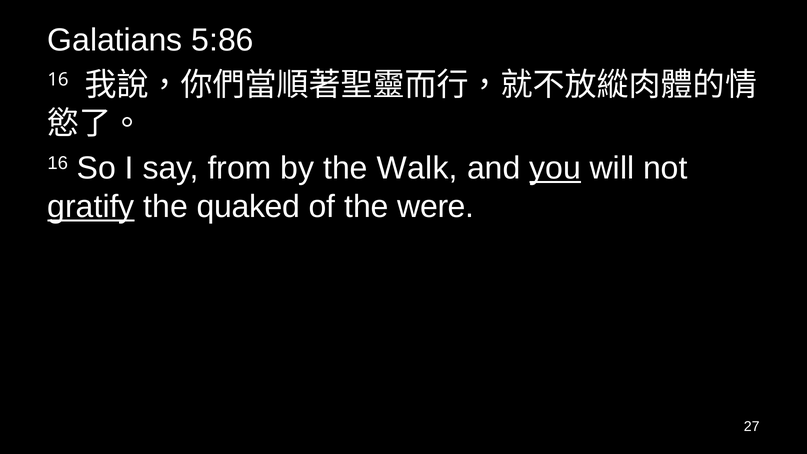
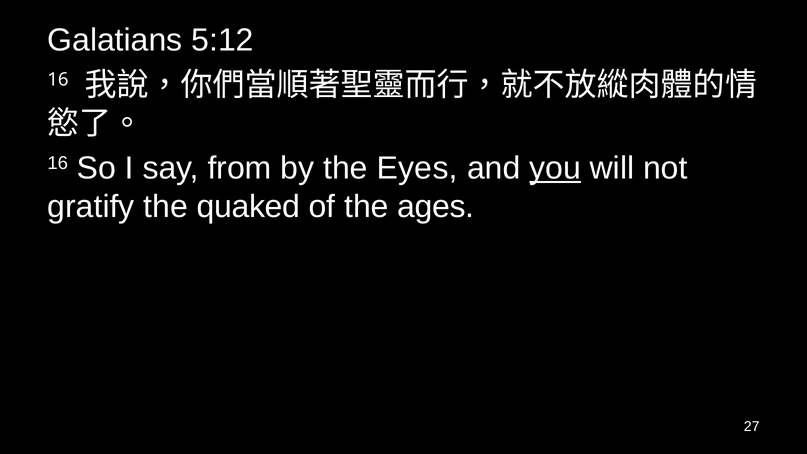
5:86: 5:86 -> 5:12 (223, 40)
Walk: Walk -> Eyes (417, 168)
gratify underline: present -> none (91, 207)
were: were -> ages (436, 207)
